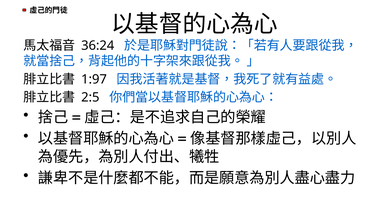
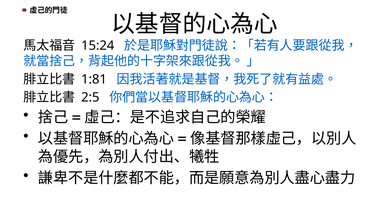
36:24: 36:24 -> 15:24 (98, 45)
1:97: 1:97 -> 1:81 (94, 79)
